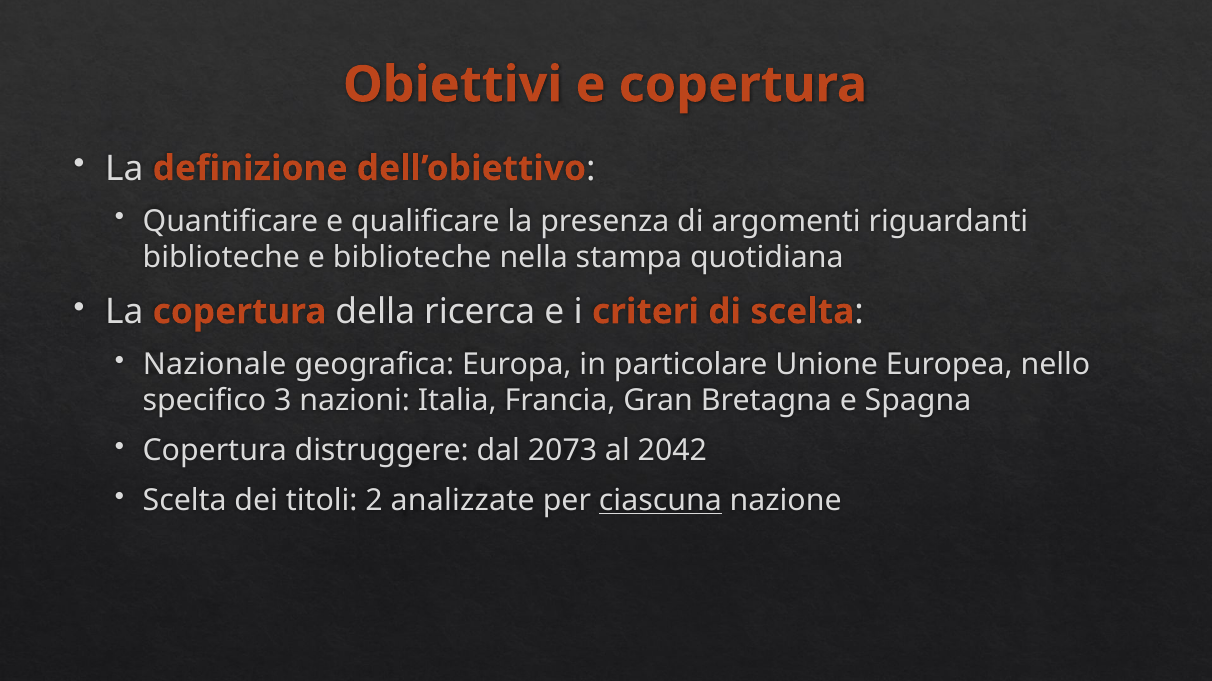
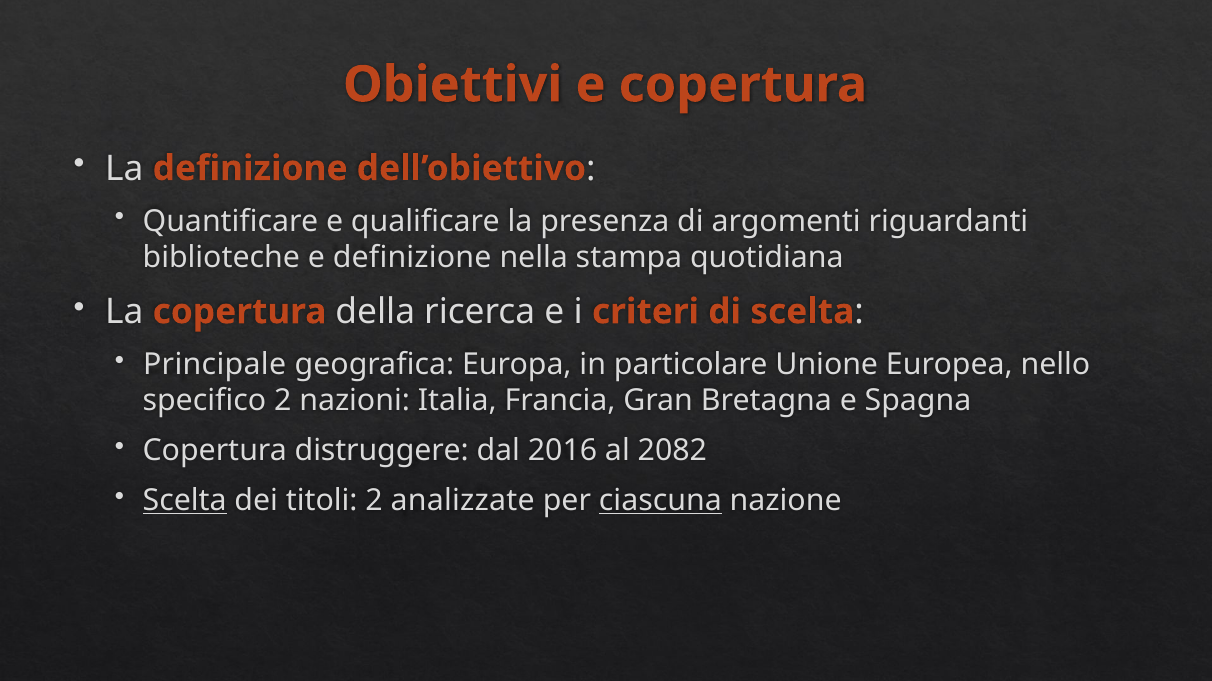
e biblioteche: biblioteche -> definizione (412, 258)
Nazionale: Nazionale -> Principale (215, 365)
specifico 3: 3 -> 2 (283, 401)
2073: 2073 -> 2016 (563, 451)
2042: 2042 -> 2082 (672, 451)
Scelta underline: none -> present (185, 501)
